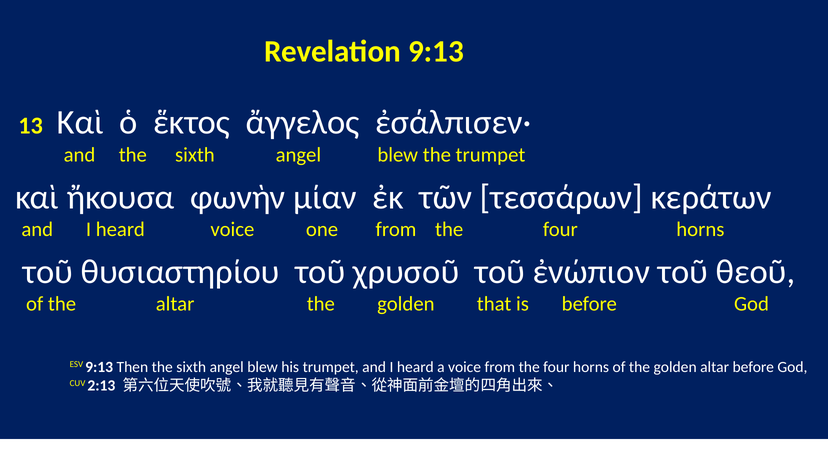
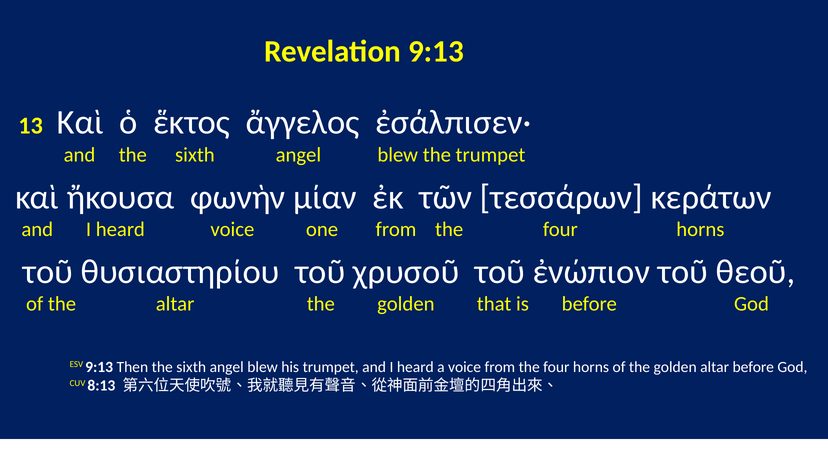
2:13: 2:13 -> 8:13 (101, 385)
